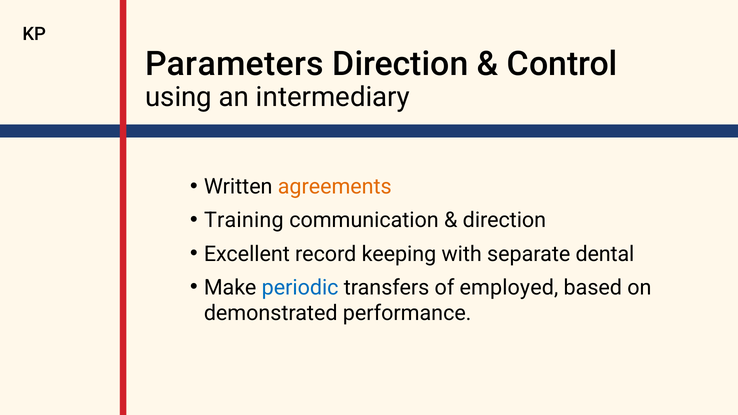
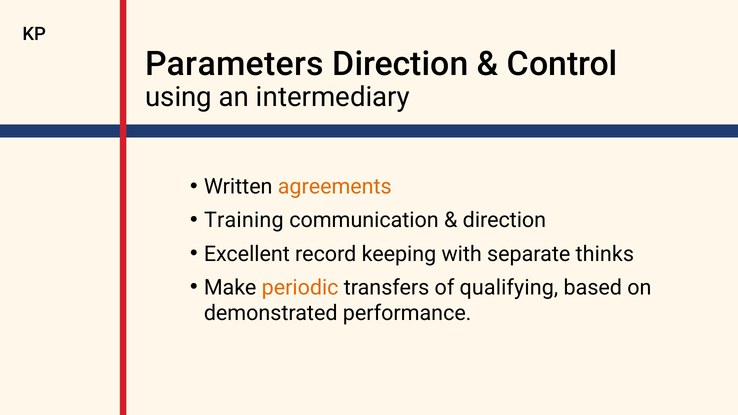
dental: dental -> thinks (605, 254)
periodic colour: blue -> orange (300, 288)
employed: employed -> qualifying (509, 288)
